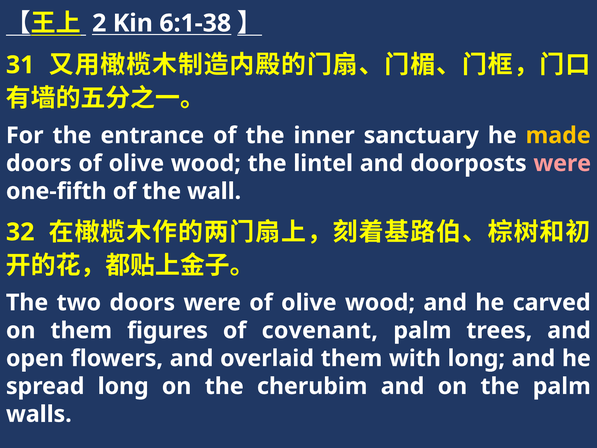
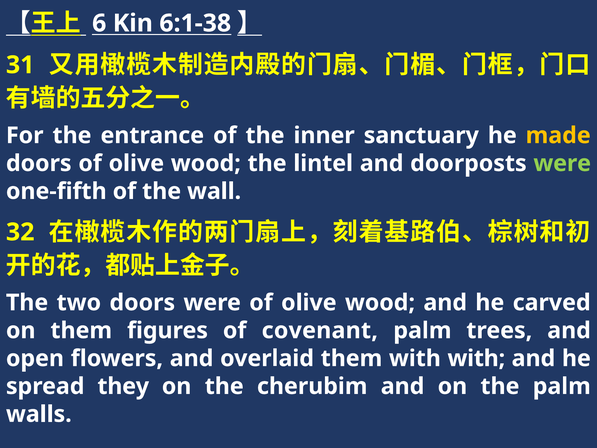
2: 2 -> 6 (99, 23)
were colour: pink -> light green (562, 163)
with long: long -> with (476, 358)
spread long: long -> they (123, 386)
